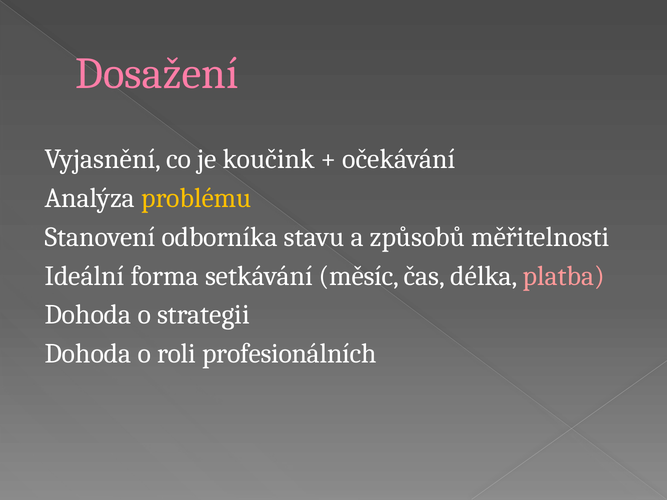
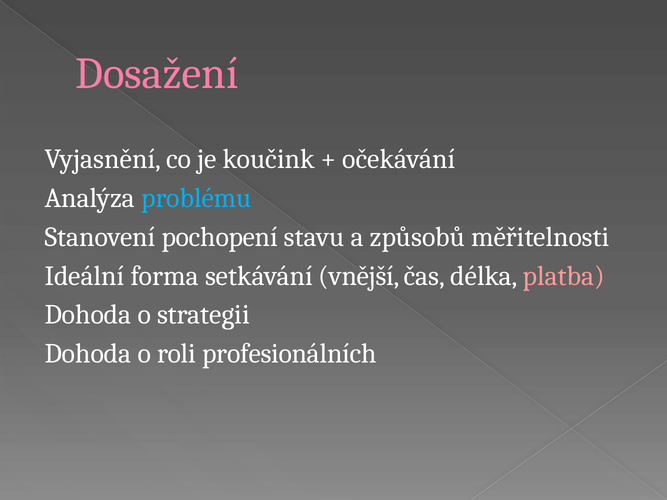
problému colour: yellow -> light blue (196, 198)
odborníka: odborníka -> pochopení (220, 237)
měsíc: měsíc -> vnější (359, 276)
